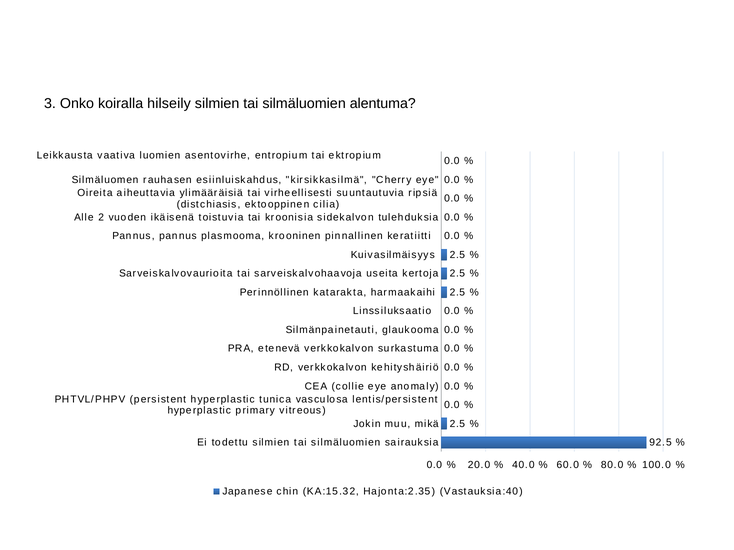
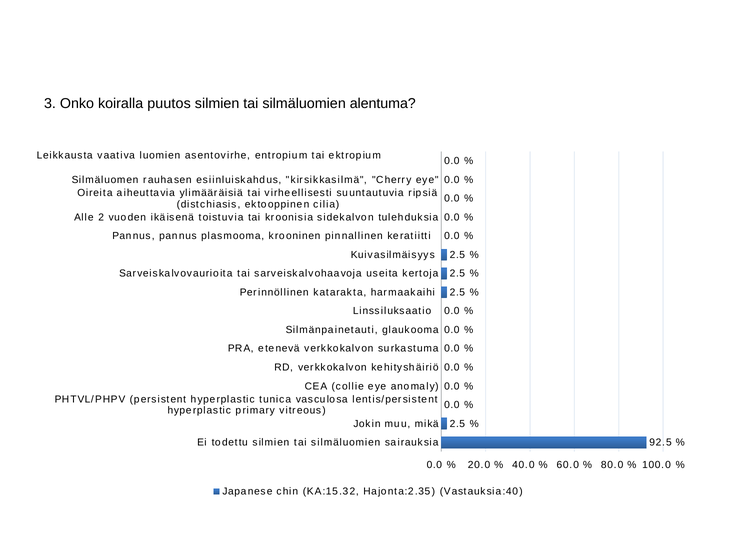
hilseily: hilseily -> puutos (169, 104)
